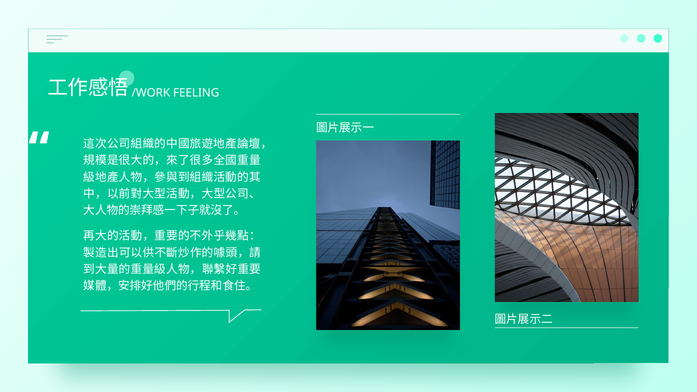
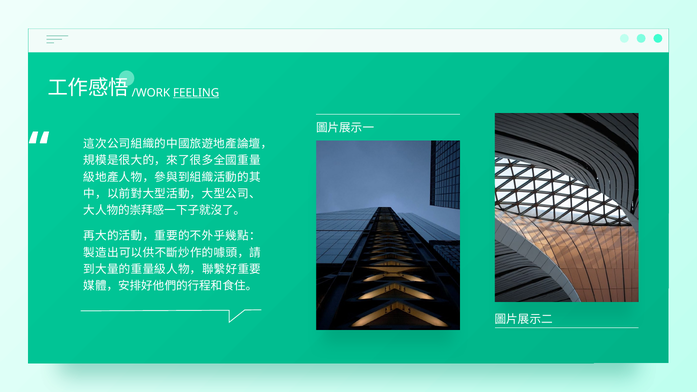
FEELING underline: none -> present (196, 93)
